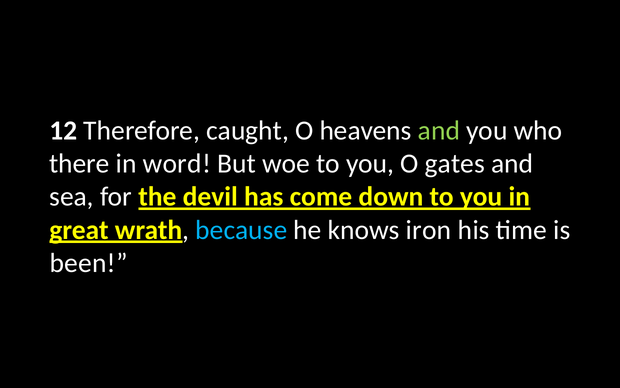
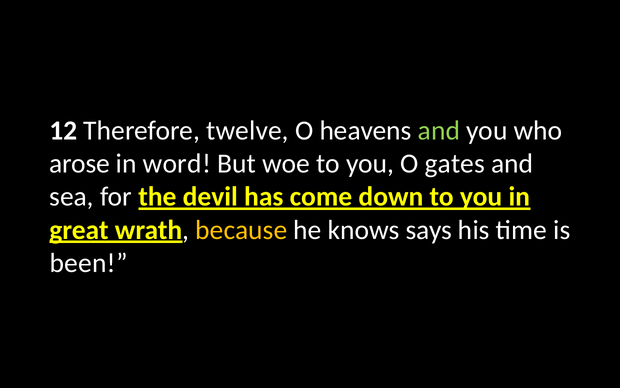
caught: caught -> twelve (247, 130)
there: there -> arose (80, 164)
because colour: light blue -> yellow (241, 230)
iron: iron -> says (429, 230)
